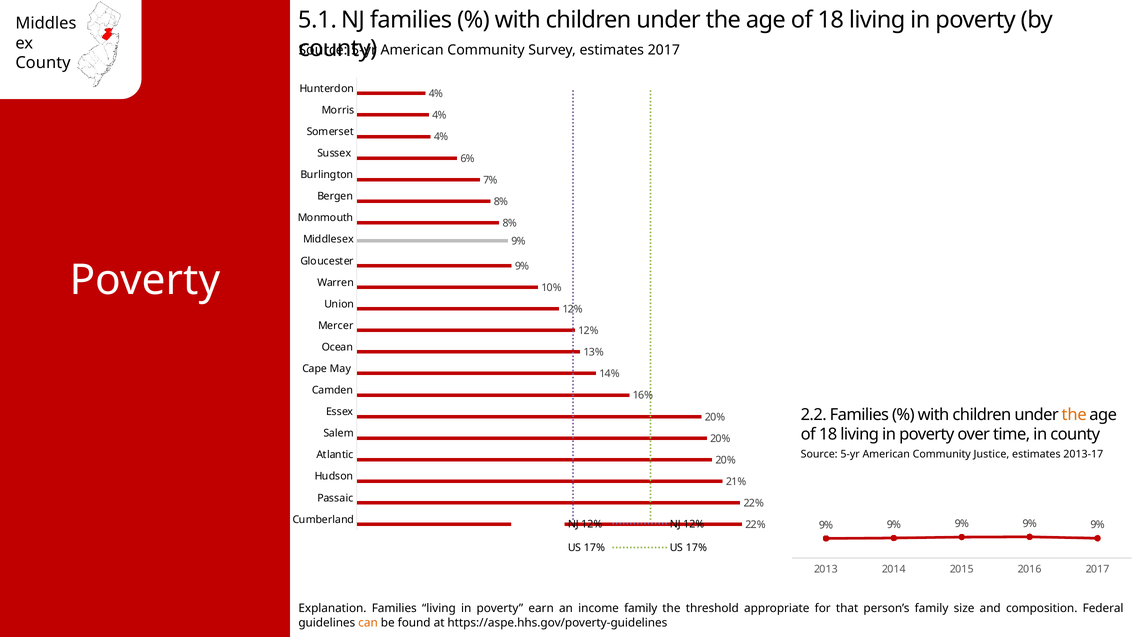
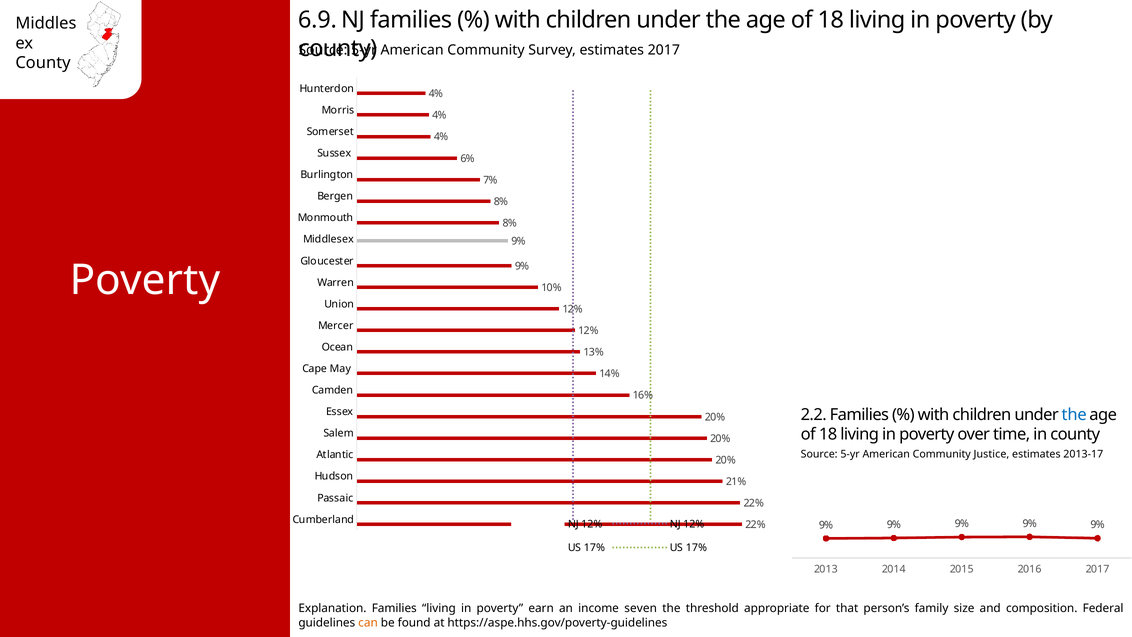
5.1: 5.1 -> 6.9 (317, 20)
the colour: orange -> blue (1074, 414)
income family: family -> seven (641, 608)
